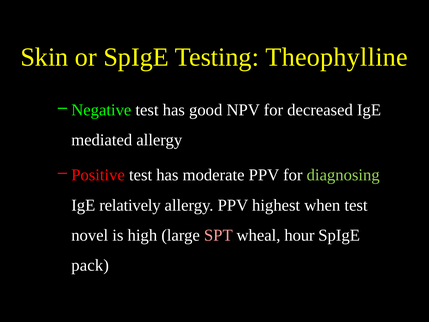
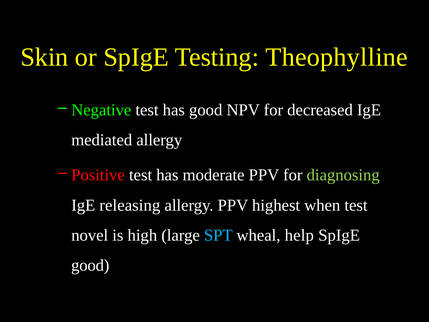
relatively: relatively -> releasing (130, 205)
SPT colour: pink -> light blue (218, 235)
hour: hour -> help (299, 235)
pack: pack -> good (90, 265)
